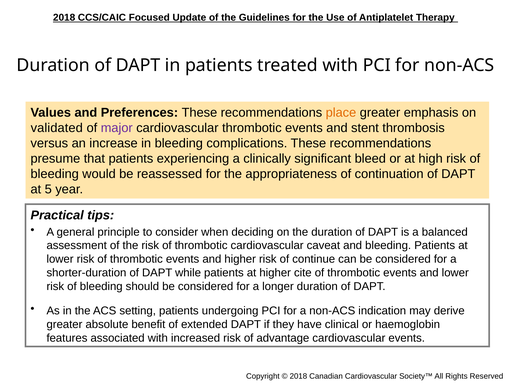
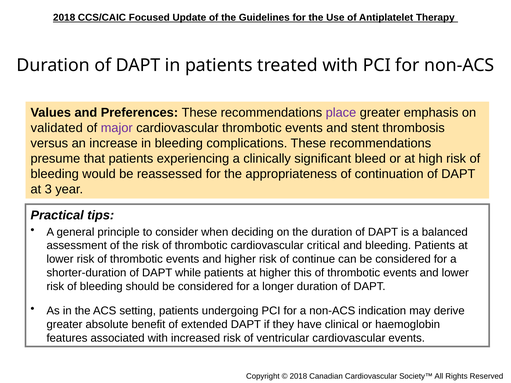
place colour: orange -> purple (341, 113)
5: 5 -> 3 (48, 189)
caveat: caveat -> critical (323, 246)
cite: cite -> this (303, 273)
advantage: advantage -> ventricular (283, 338)
